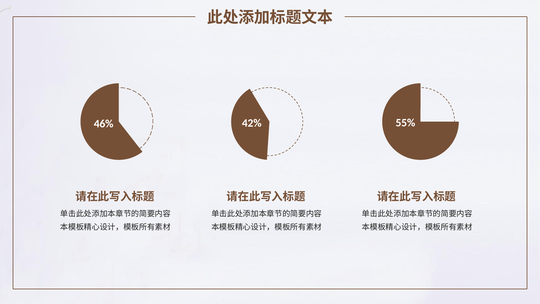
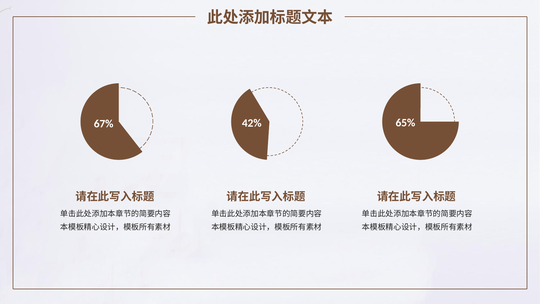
46%: 46% -> 67% (104, 124)
55%: 55% -> 65% (405, 123)
